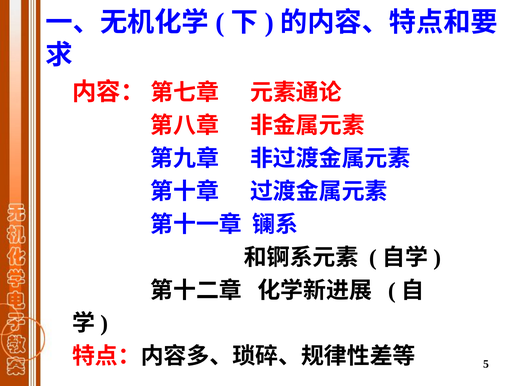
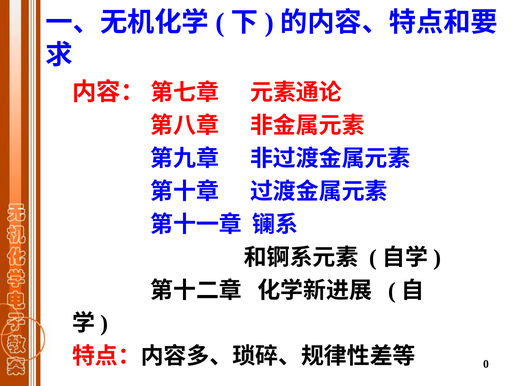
5: 5 -> 0 (486, 364)
